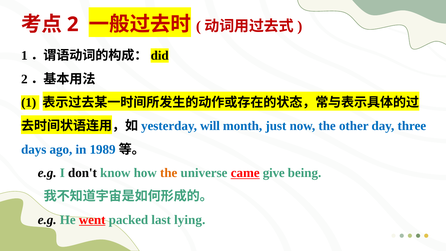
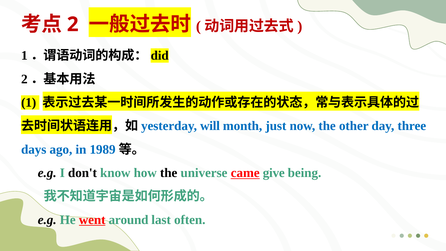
the colour: orange -> black (169, 173)
packed: packed -> around (129, 220)
lying: lying -> often (190, 220)
